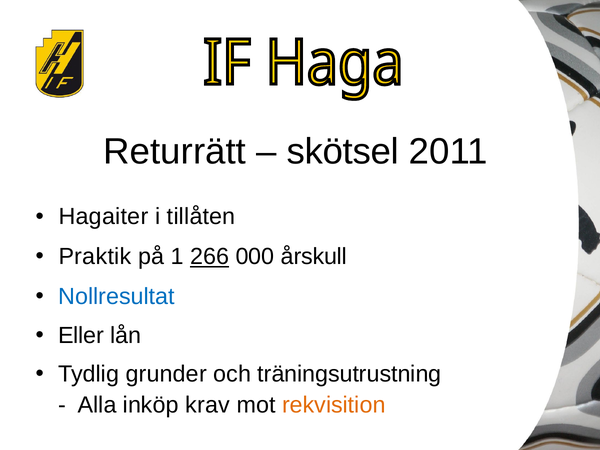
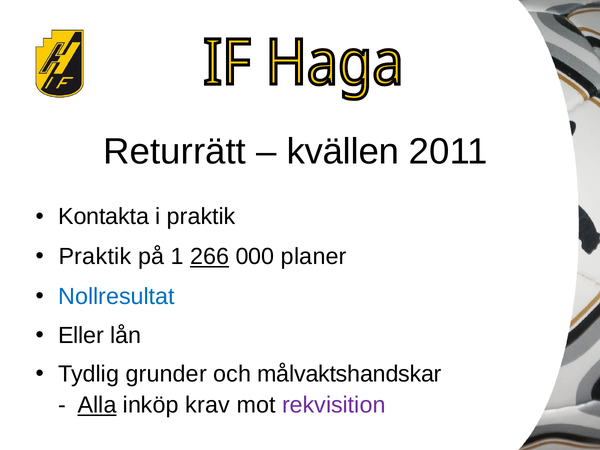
skötsel: skötsel -> kvällen (343, 152)
Hagaiter: Hagaiter -> Kontakta (104, 217)
i tillåten: tillåten -> praktik (201, 217)
årskull: årskull -> planer (314, 257)
träningsutrustning: träningsutrustning -> målvaktshandskar (349, 374)
Alla underline: none -> present (97, 405)
rekvisition colour: orange -> purple (334, 405)
